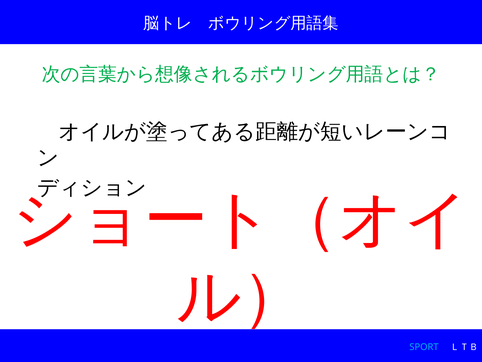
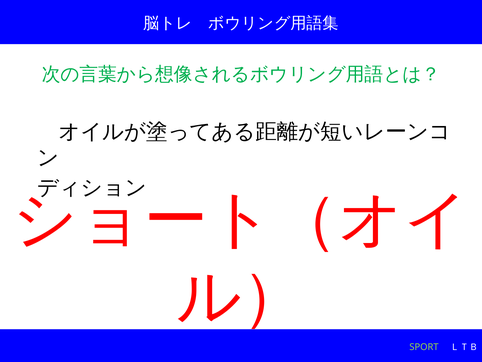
SPORT colour: light blue -> light green (424, 346)
